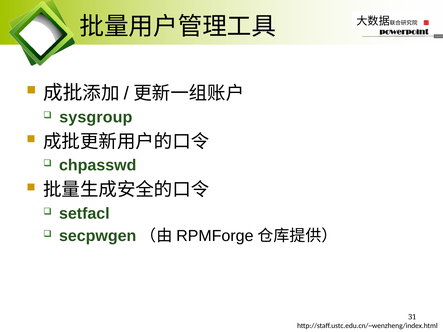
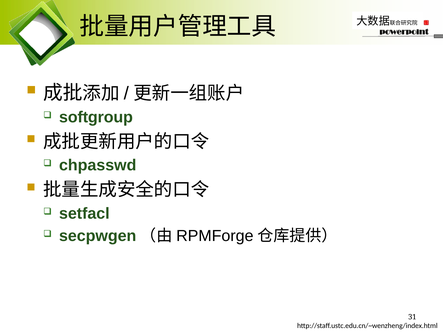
sysgroup: sysgroup -> softgroup (96, 117)
